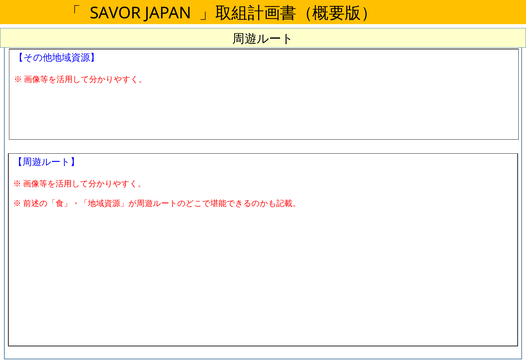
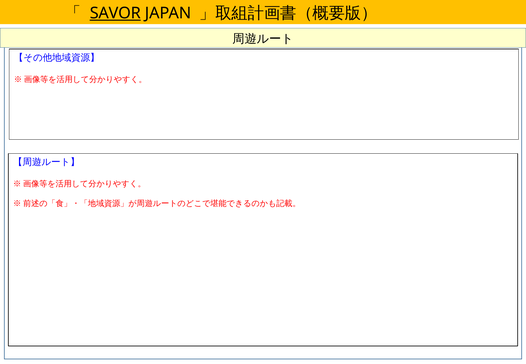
SAVOR underline: none -> present (115, 13)
